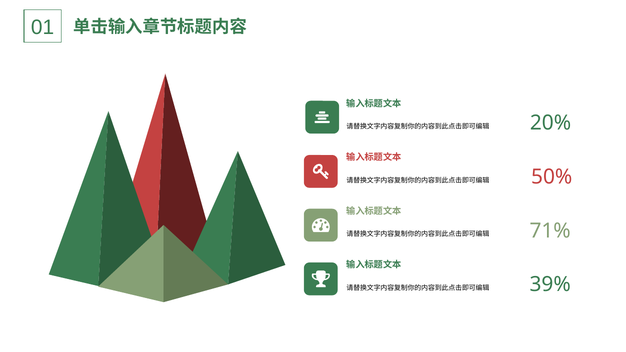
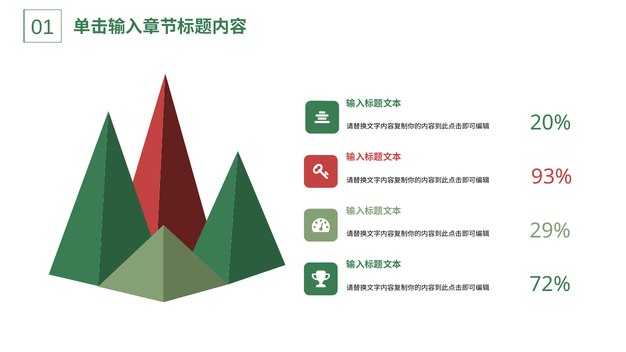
50%: 50% -> 93% (552, 177)
71%: 71% -> 29% (550, 231)
39%: 39% -> 72% (550, 285)
